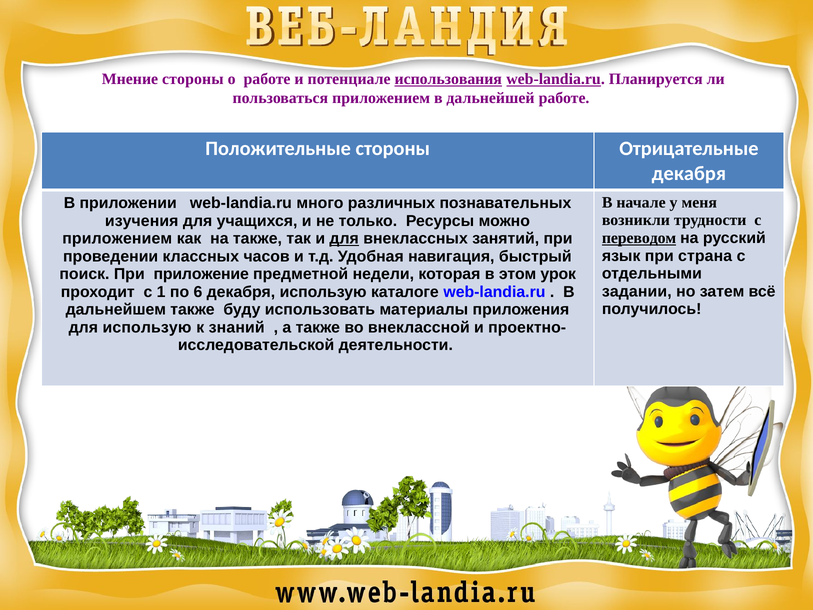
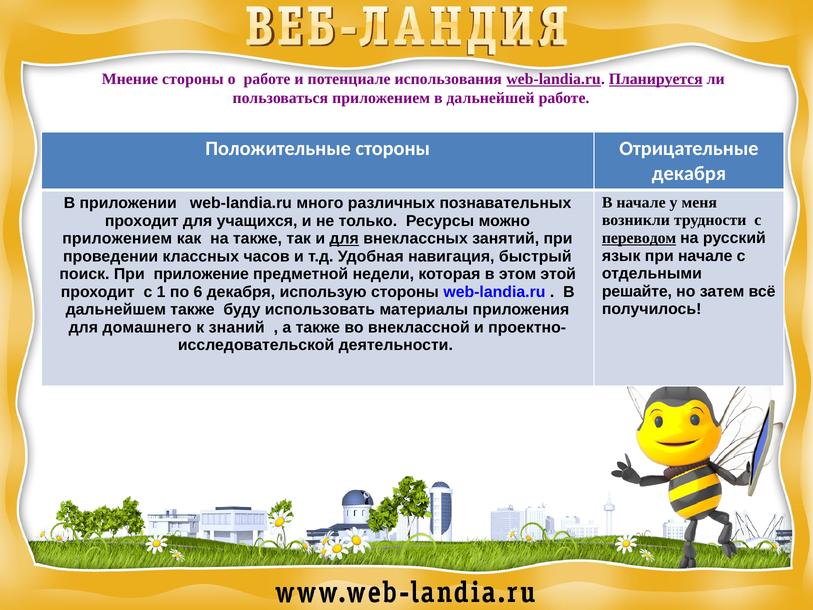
использования underline: present -> none (448, 79)
Планируется underline: none -> present (656, 79)
изучения: изучения -> проходит (142, 221)
при страна: страна -> начале (705, 256)
урок: урок -> этой (558, 274)
задании: задании -> решайте (637, 291)
использую каталоге: каталоге -> стороны (405, 292)
для использую: использую -> домашнего (147, 327)
